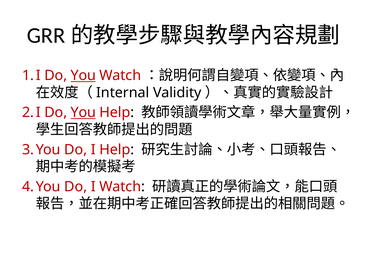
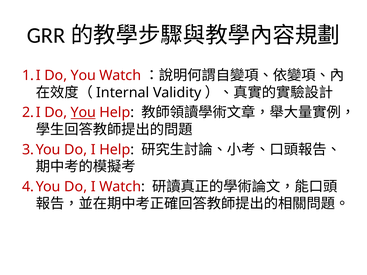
You underline: present -> none (83, 76)
